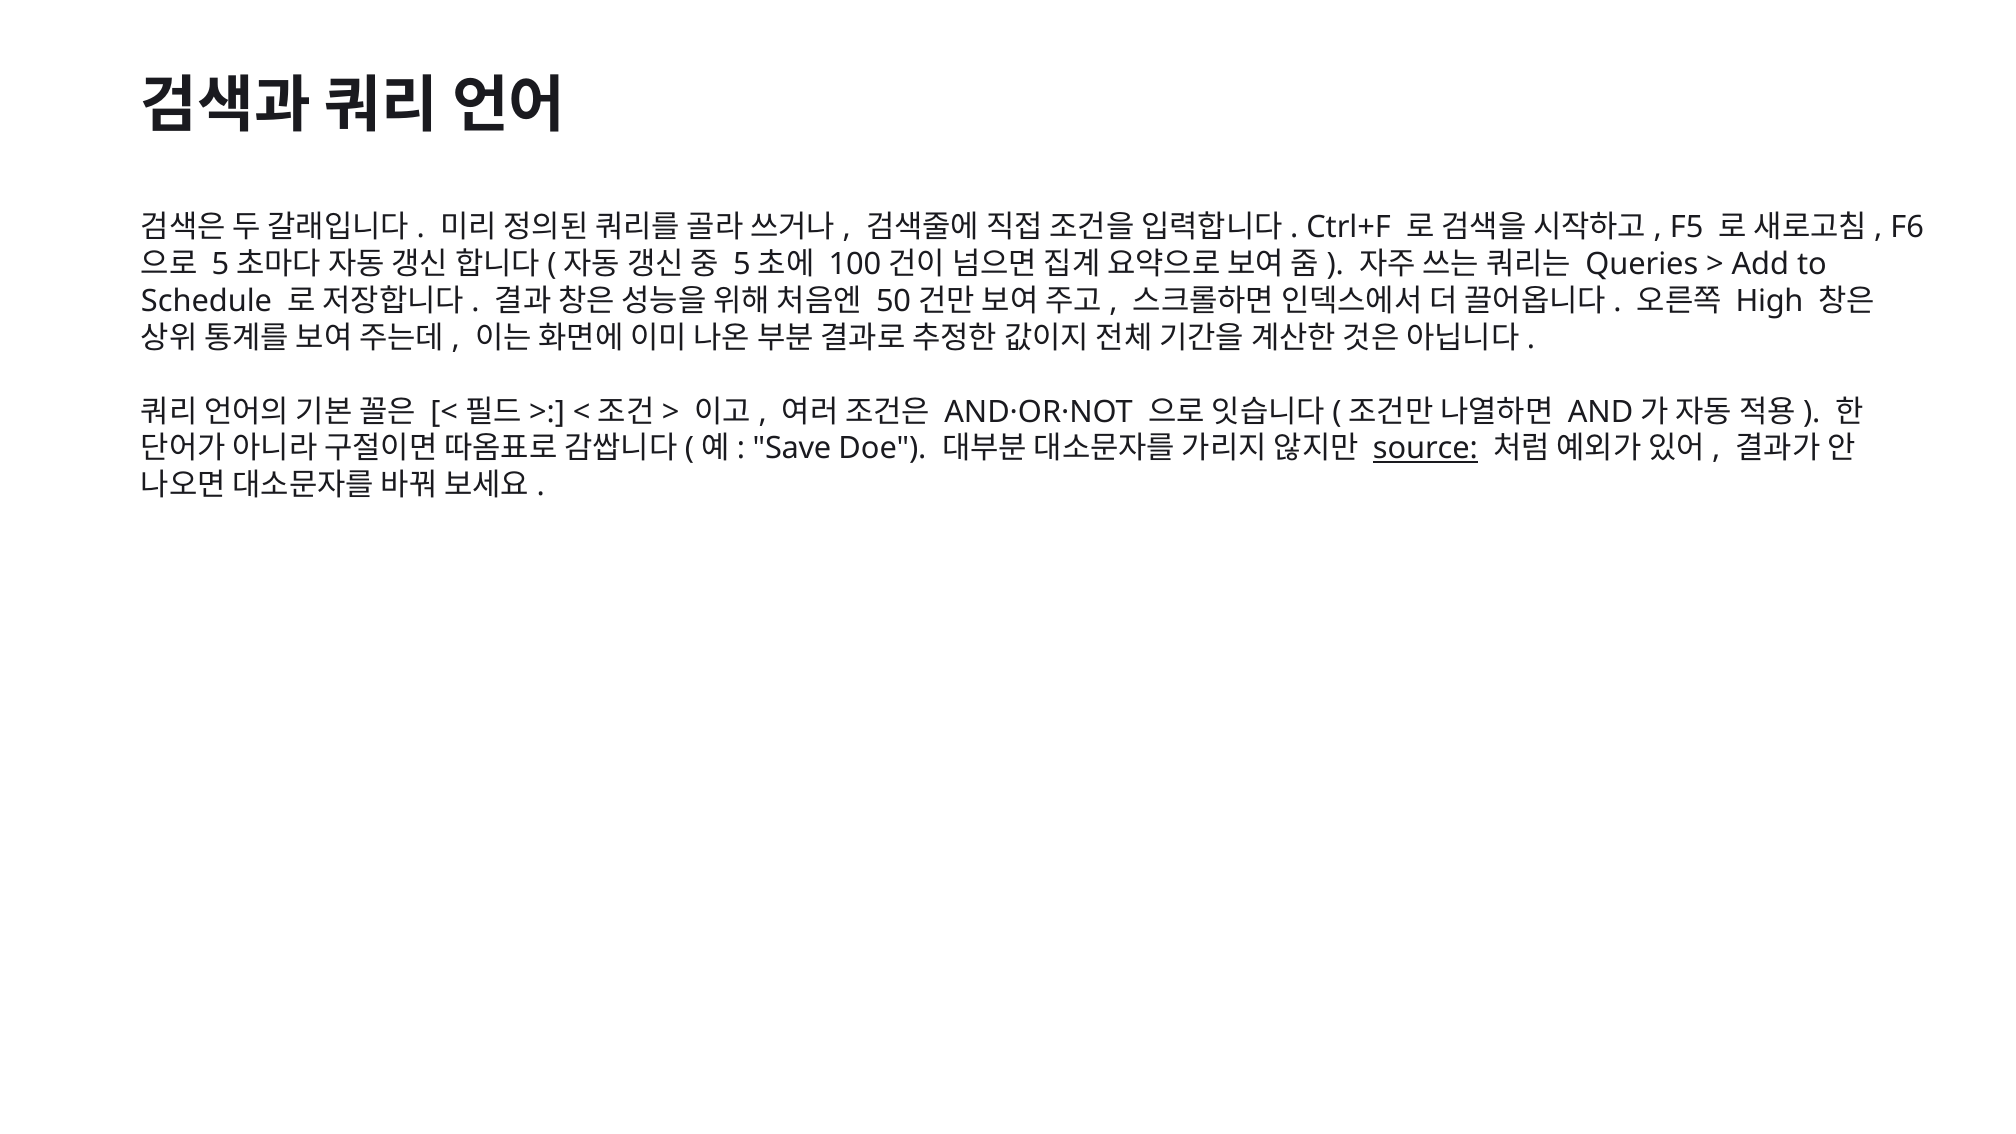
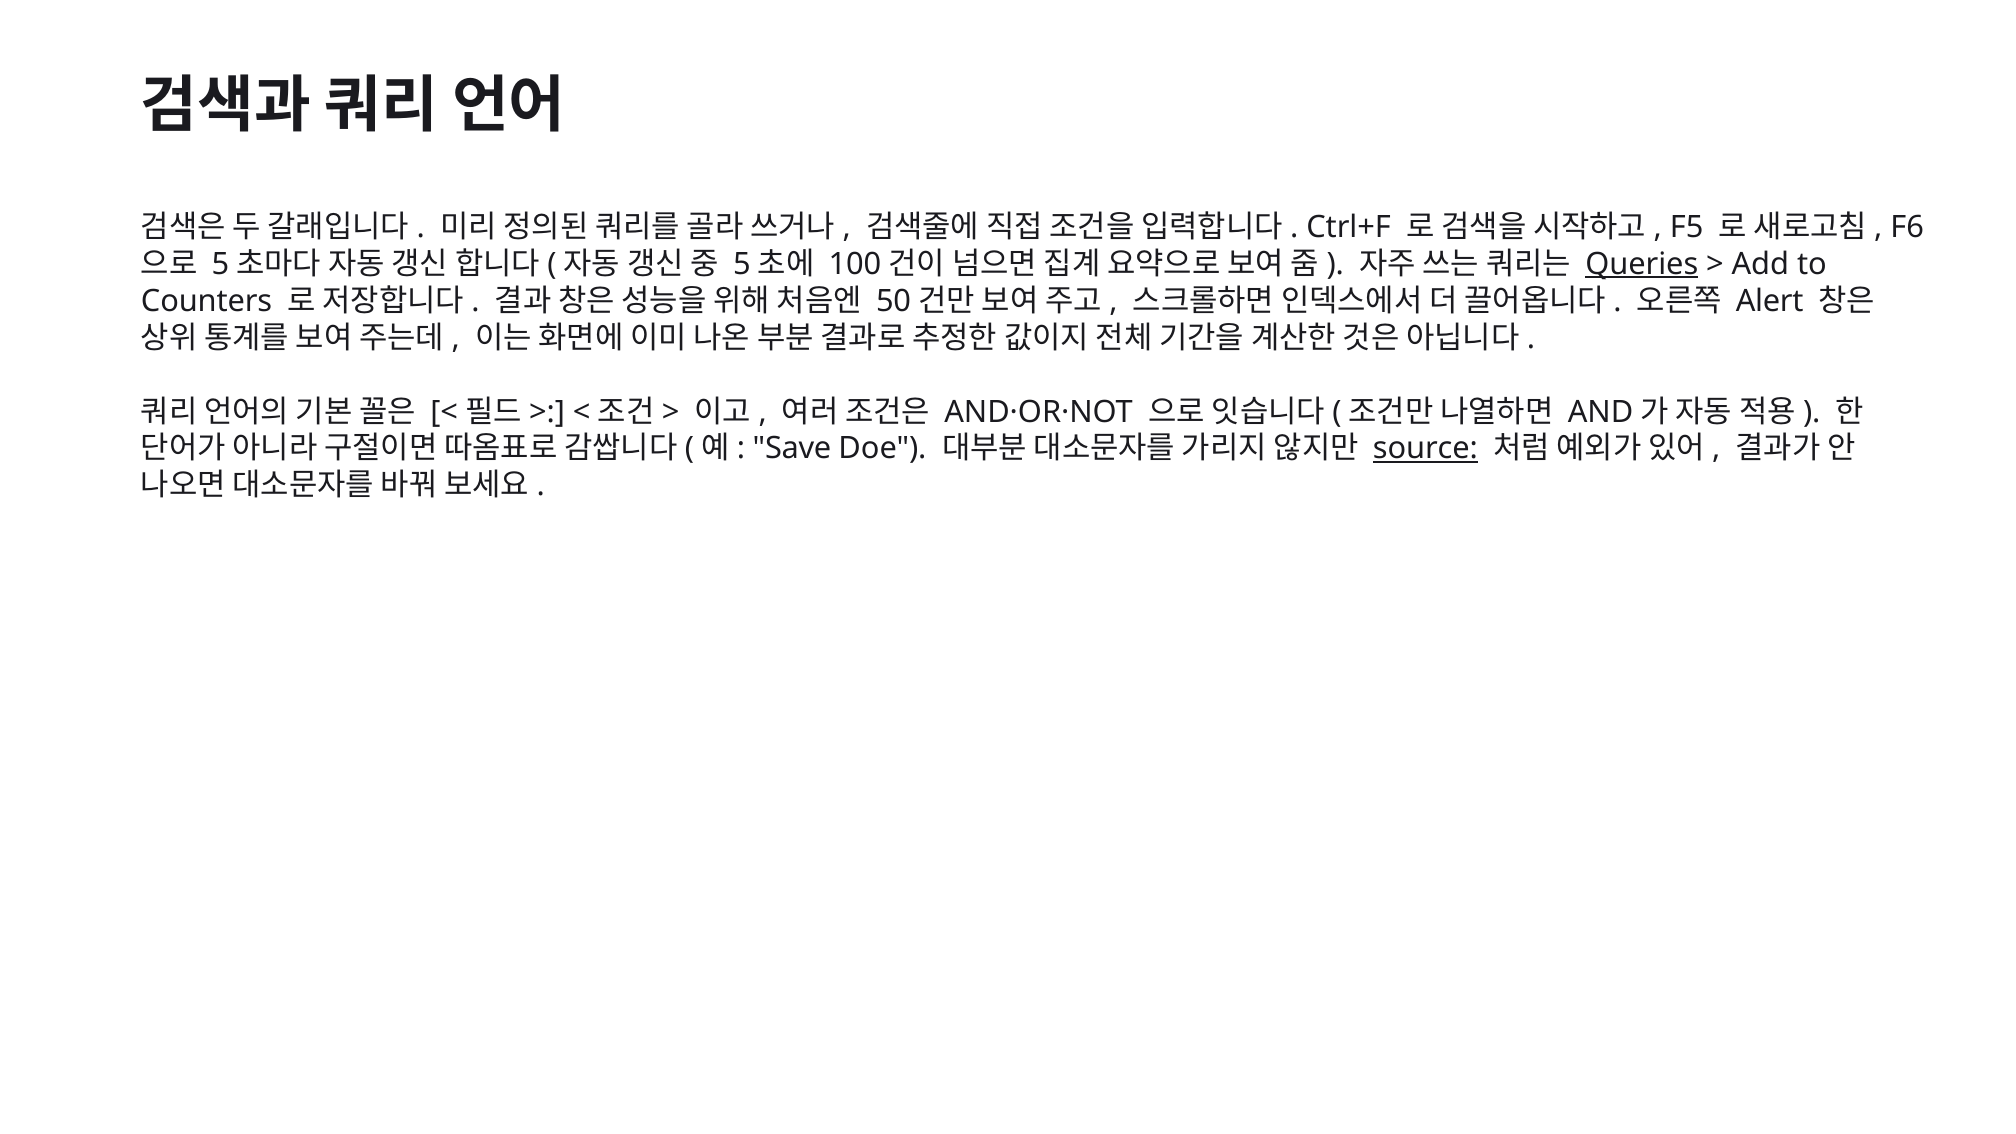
Queries underline: none -> present (1642, 264)
Schedule: Schedule -> Counters (207, 301)
High: High -> Alert (1770, 301)
